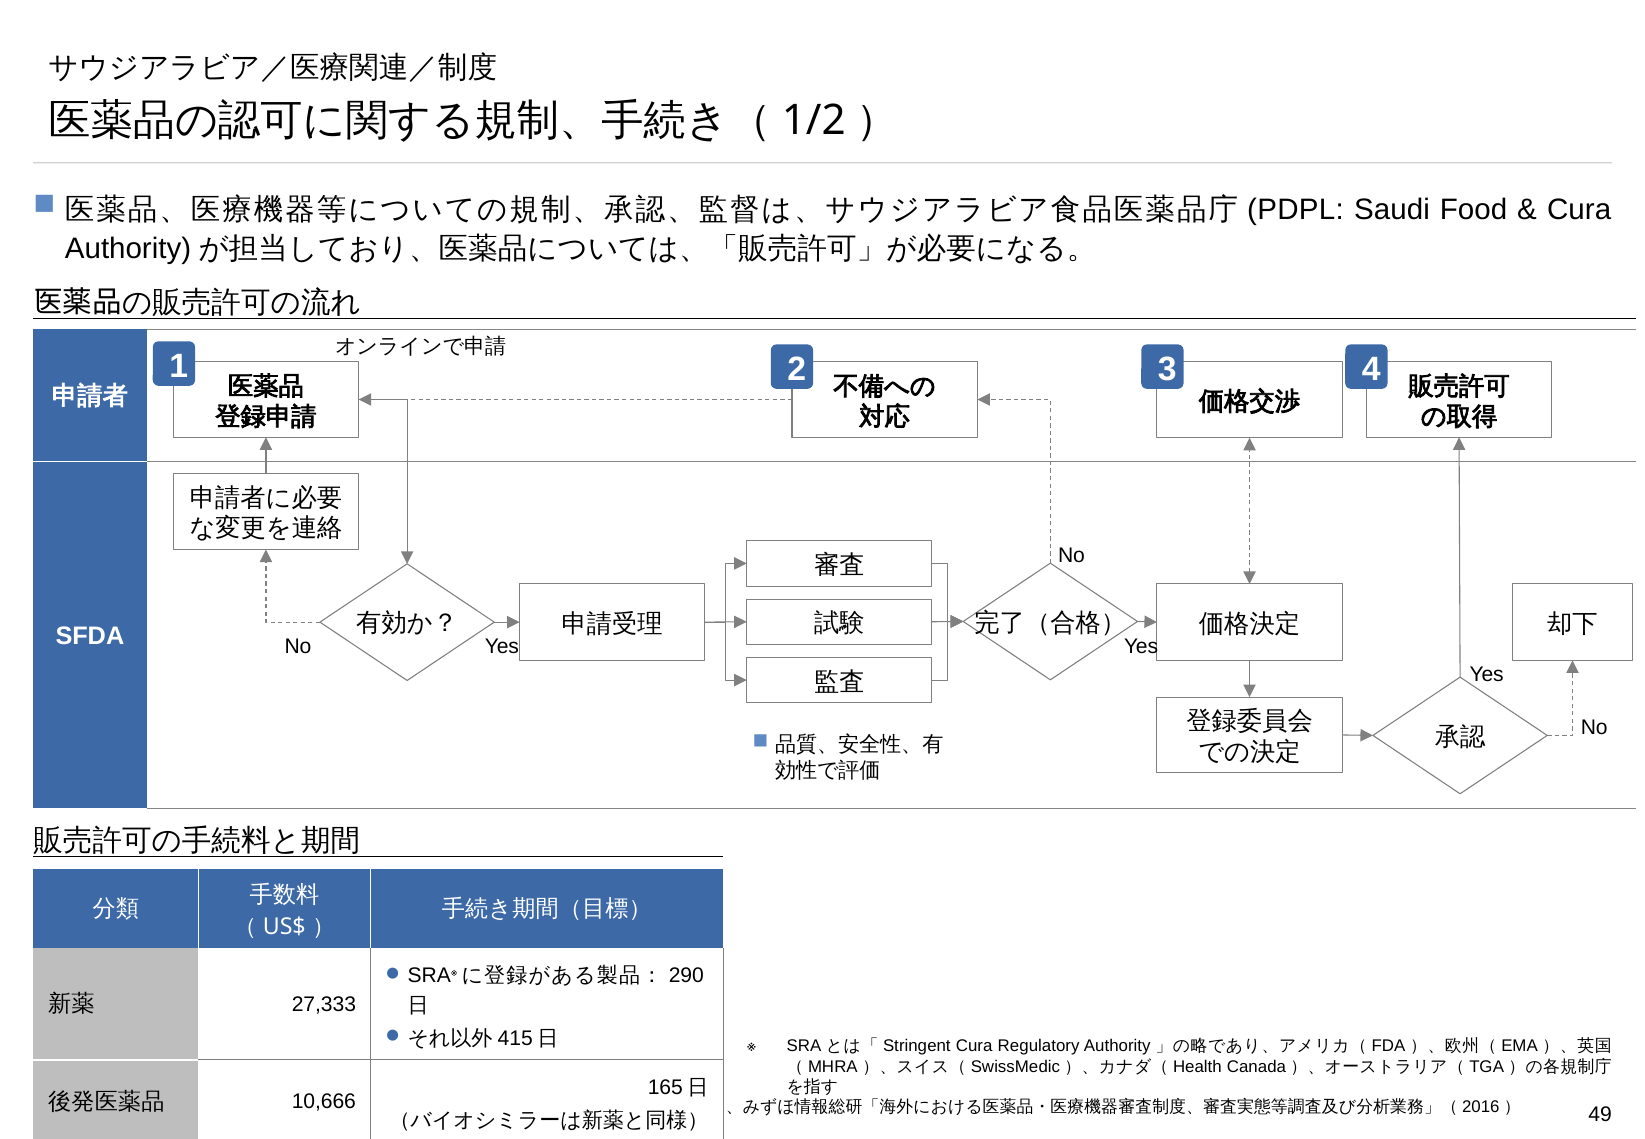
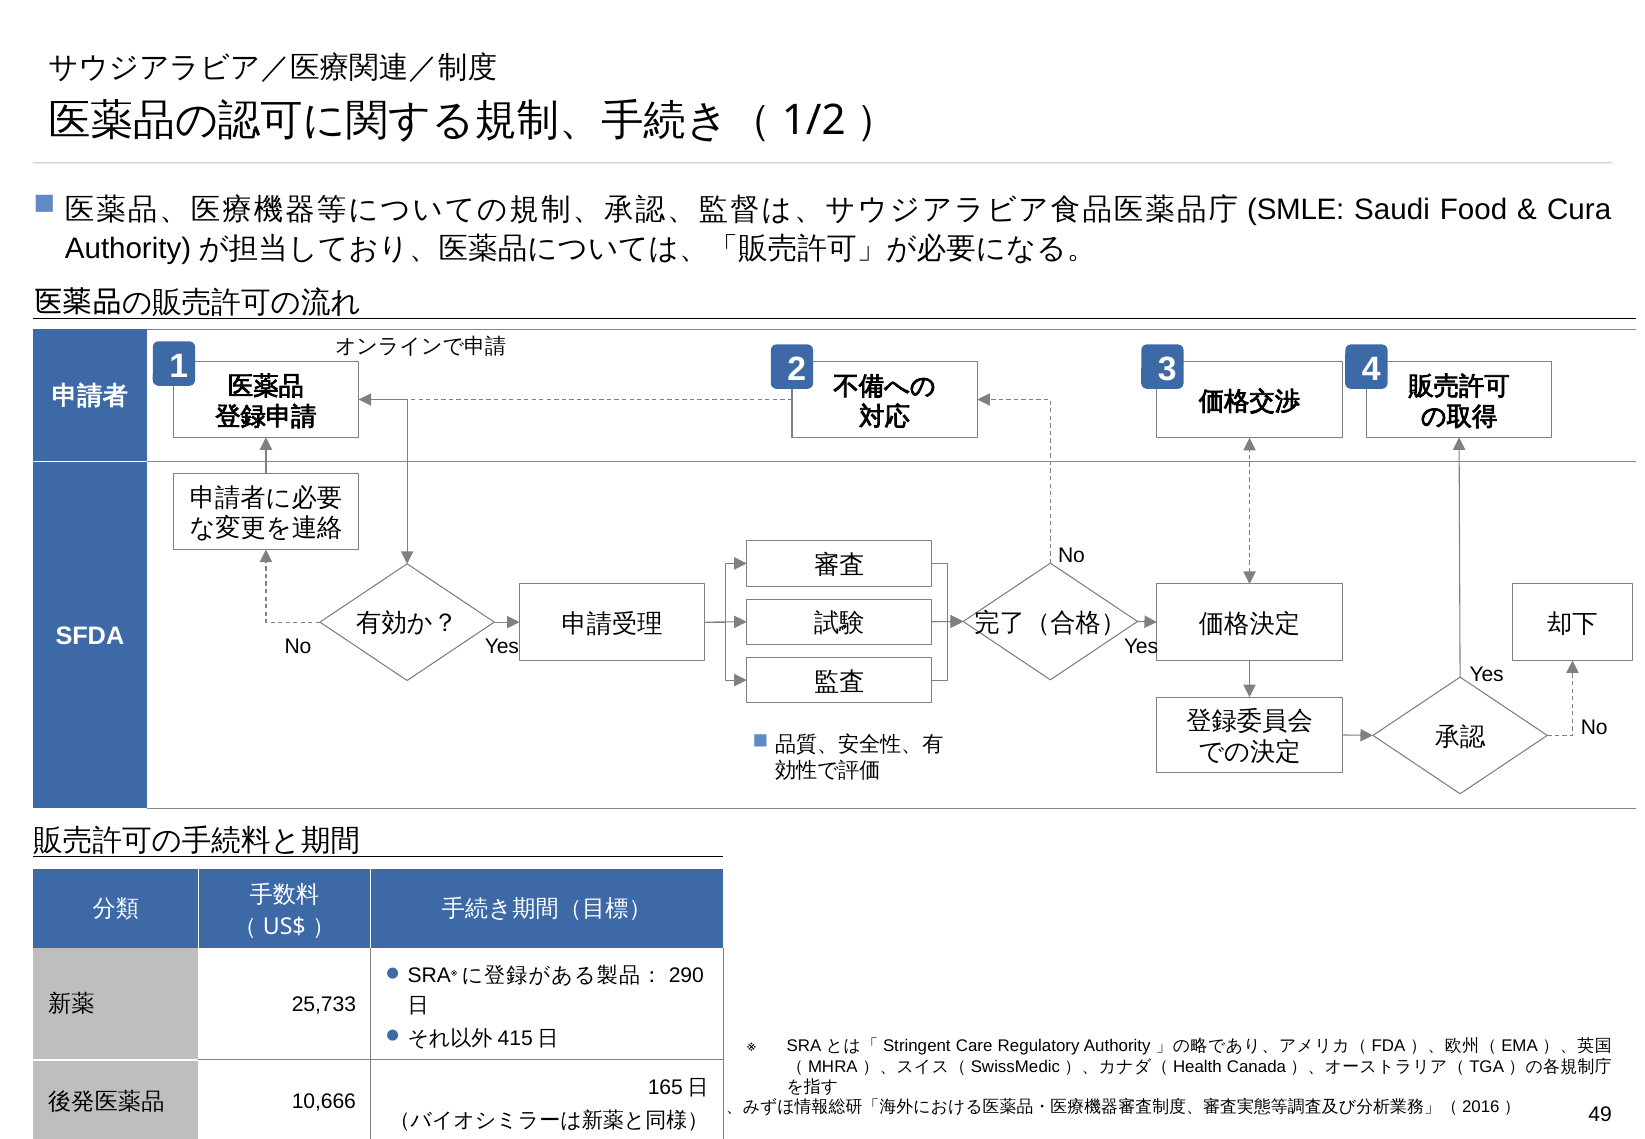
PDPL: PDPL -> SMLE (1296, 210)
27,333: 27,333 -> 25,733 (324, 1004)
Cura: Cura -> Care (974, 1046)
